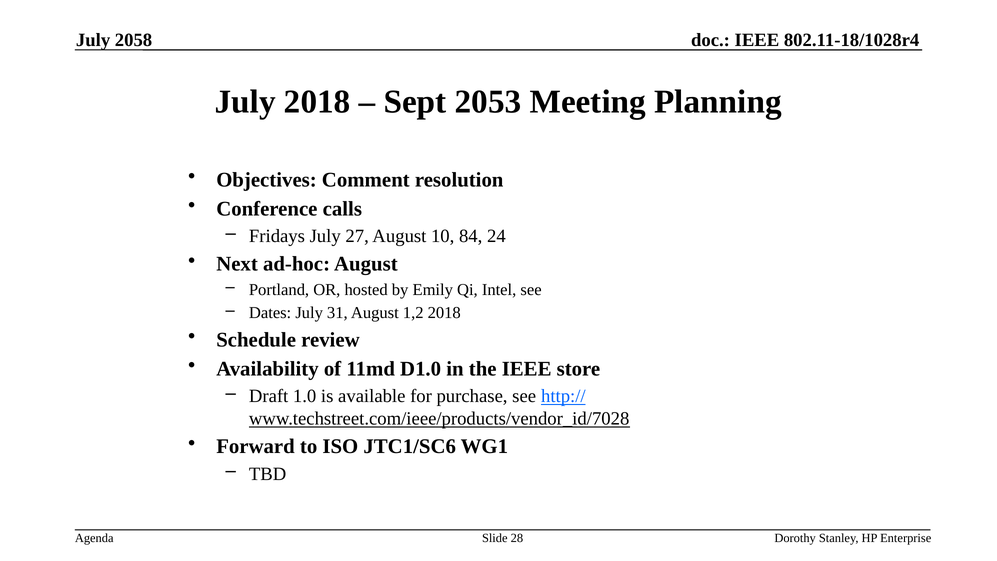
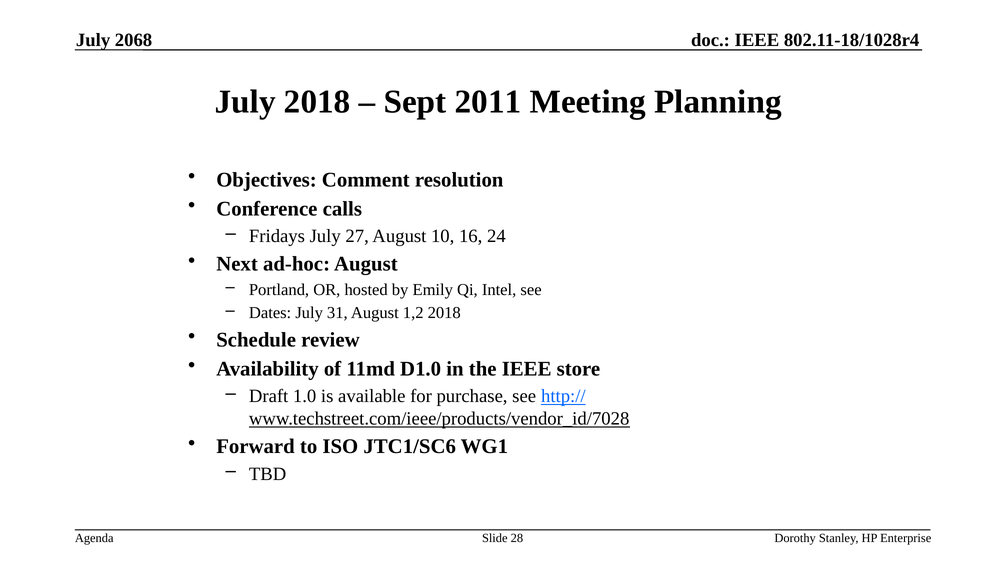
2058: 2058 -> 2068 (134, 40)
2053: 2053 -> 2011 (488, 102)
84: 84 -> 16 (471, 236)
